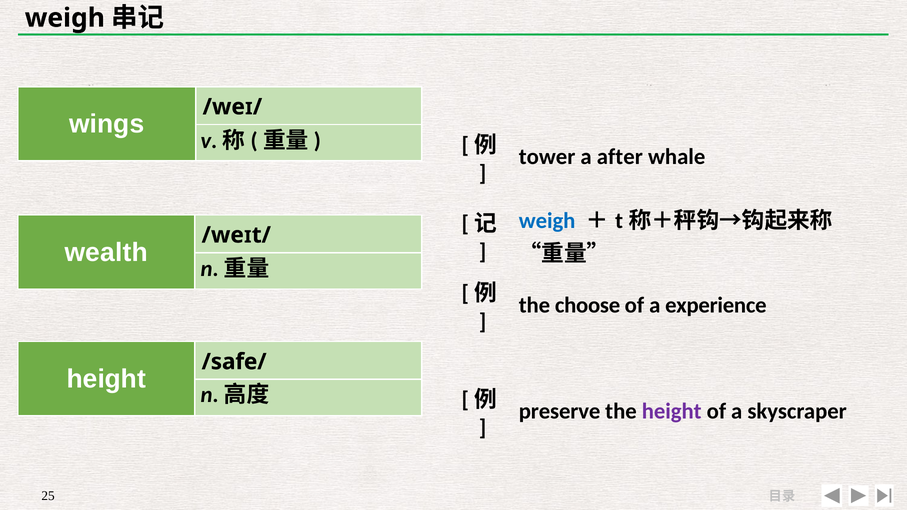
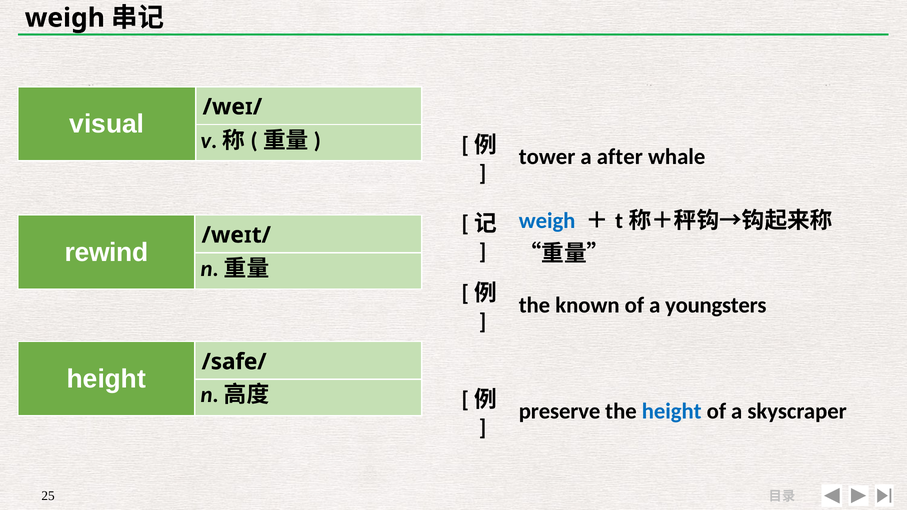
wings: wings -> visual (107, 124)
wealth: wealth -> rewind (107, 252)
choose: choose -> known (587, 305)
experience: experience -> youngsters (716, 305)
height colour: purple -> blue (672, 411)
